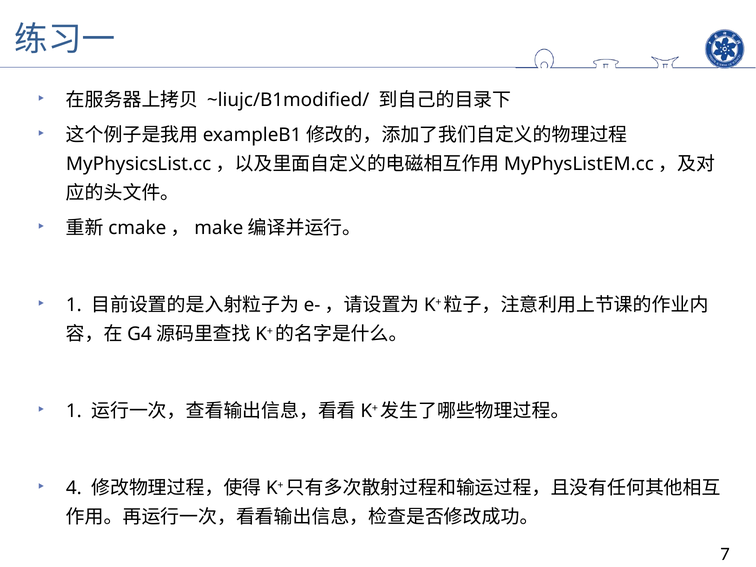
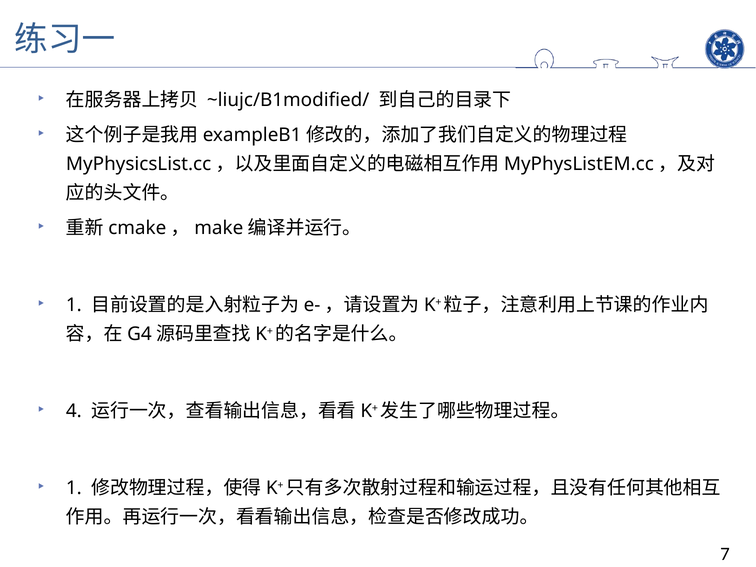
1: 1 -> 4 (74, 411)
4: 4 -> 1 (74, 488)
